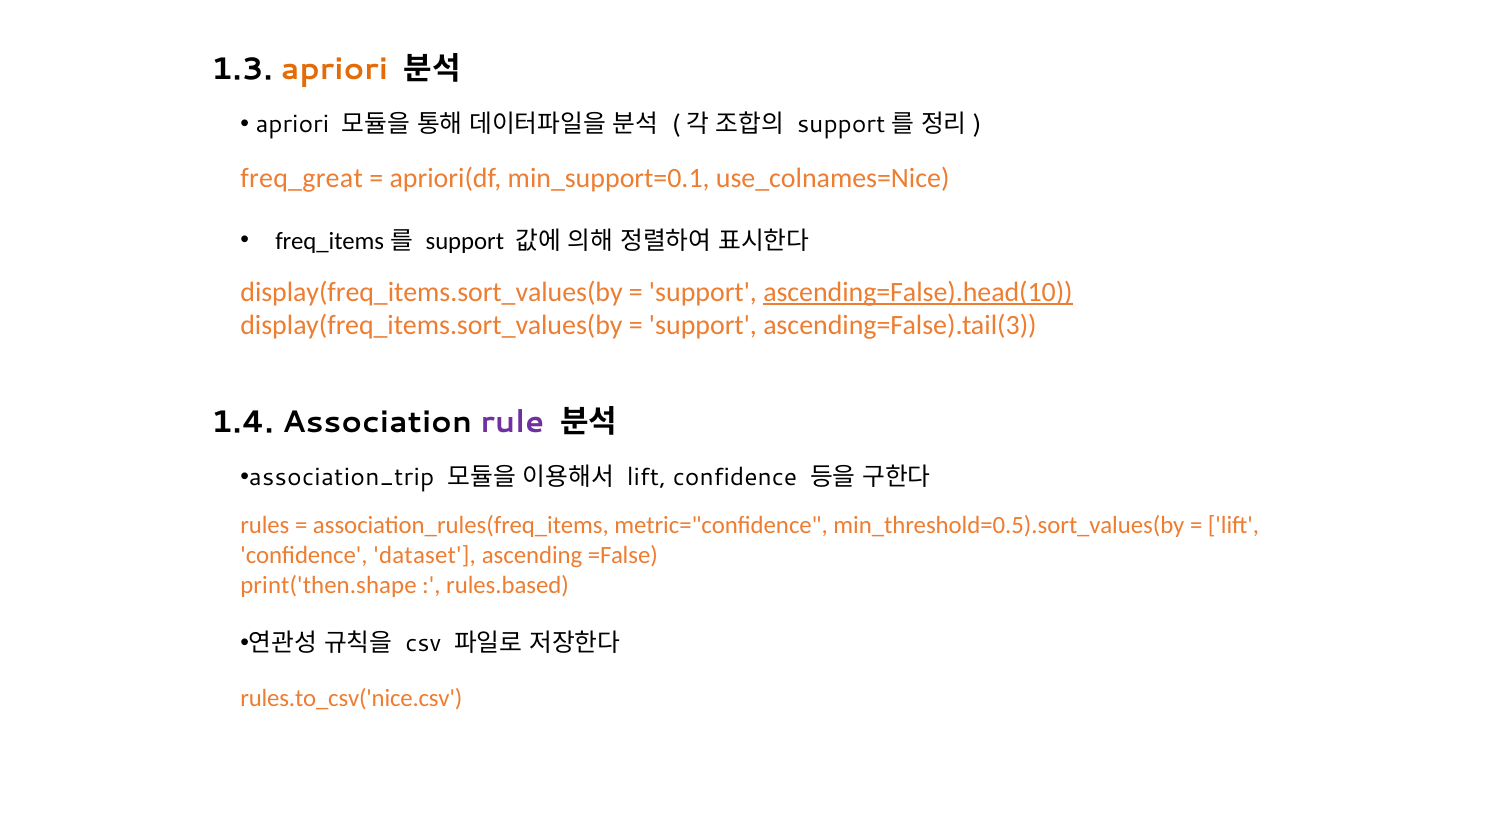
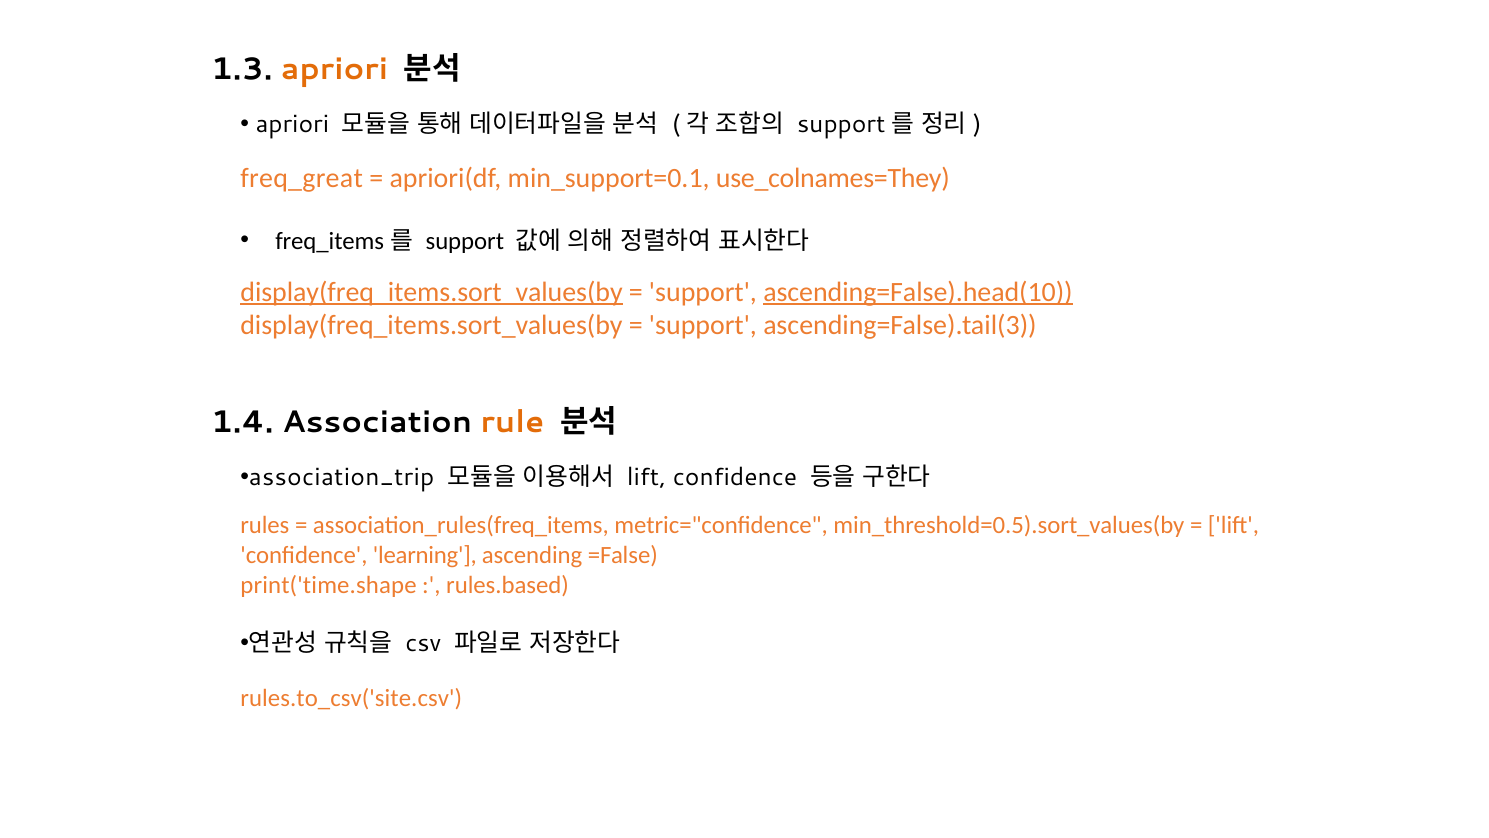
use_colnames=Nice: use_colnames=Nice -> use_colnames=They (833, 178)
display(freq_items.sort_values(by underline: none -> present (432, 292)
rule colour: purple -> orange (512, 423)
dataset: dataset -> learning (425, 555)
print('then.shape: print('then.shape -> print('time.shape (328, 585)
rules.to_csv('nice.csv: rules.to_csv('nice.csv -> rules.to_csv('site.csv (351, 697)
